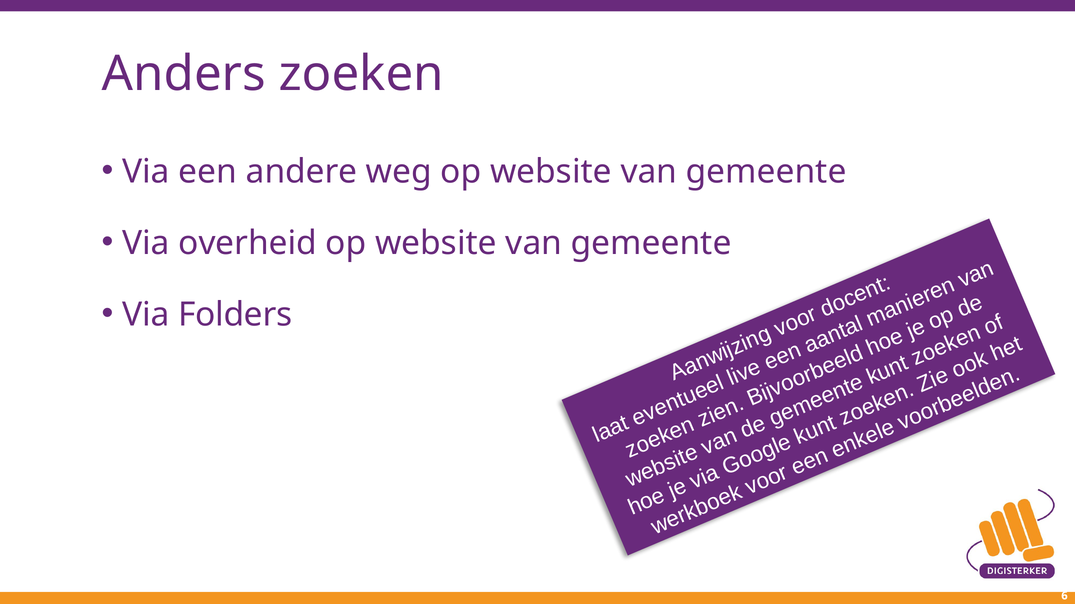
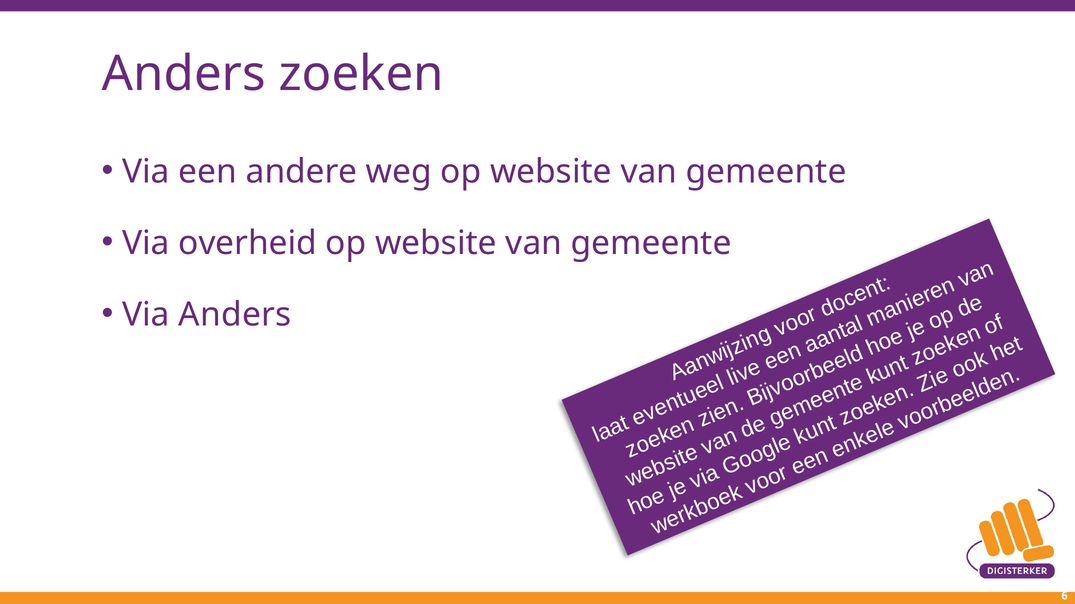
Via Folders: Folders -> Anders (235, 315)
